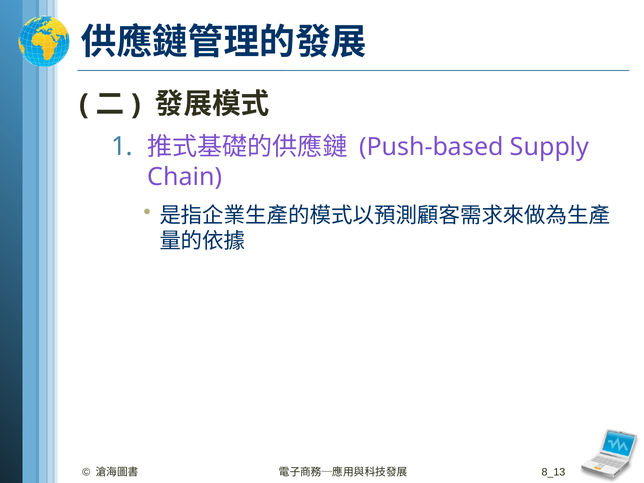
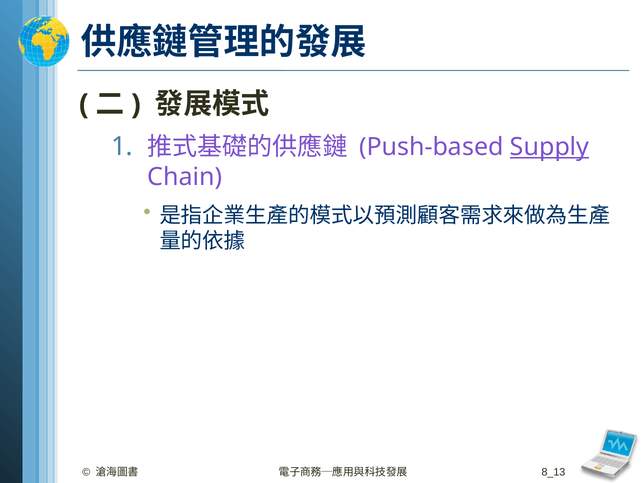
Supply underline: none -> present (550, 147)
